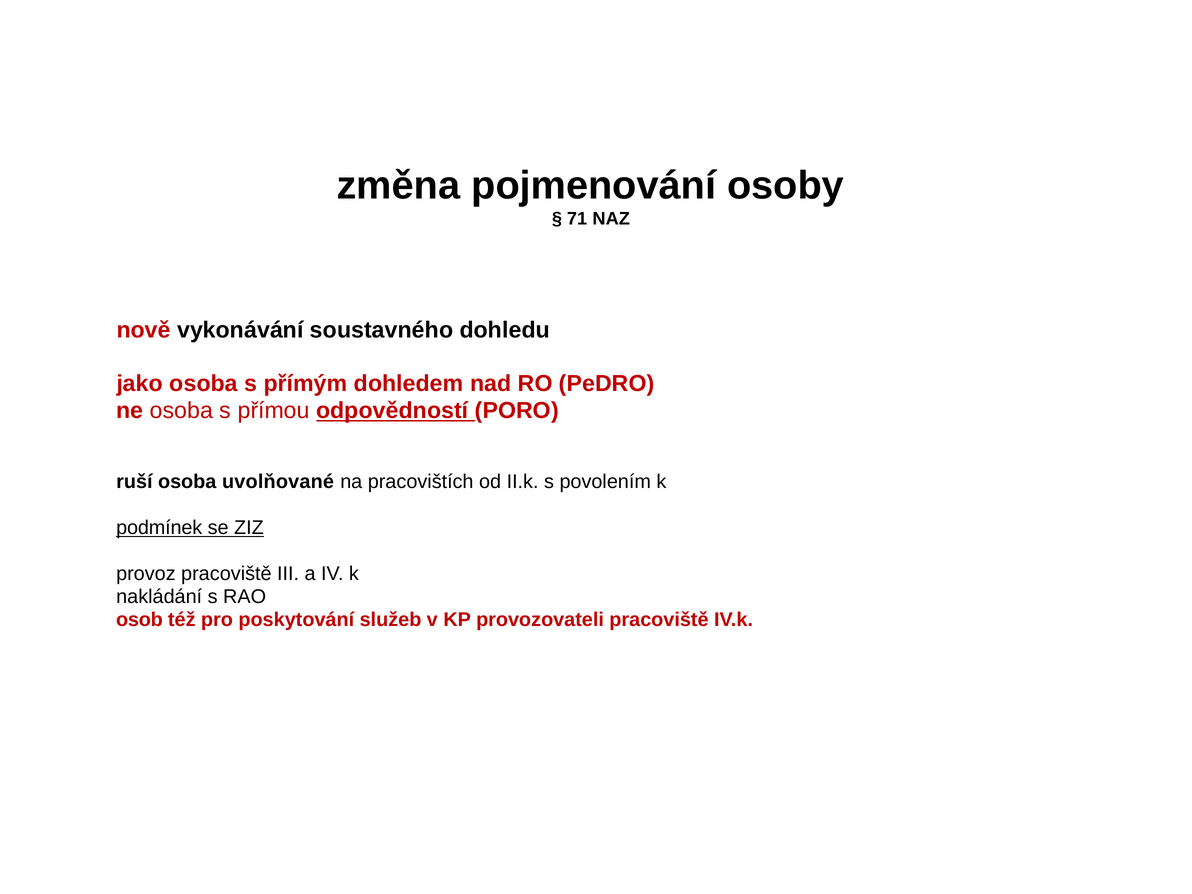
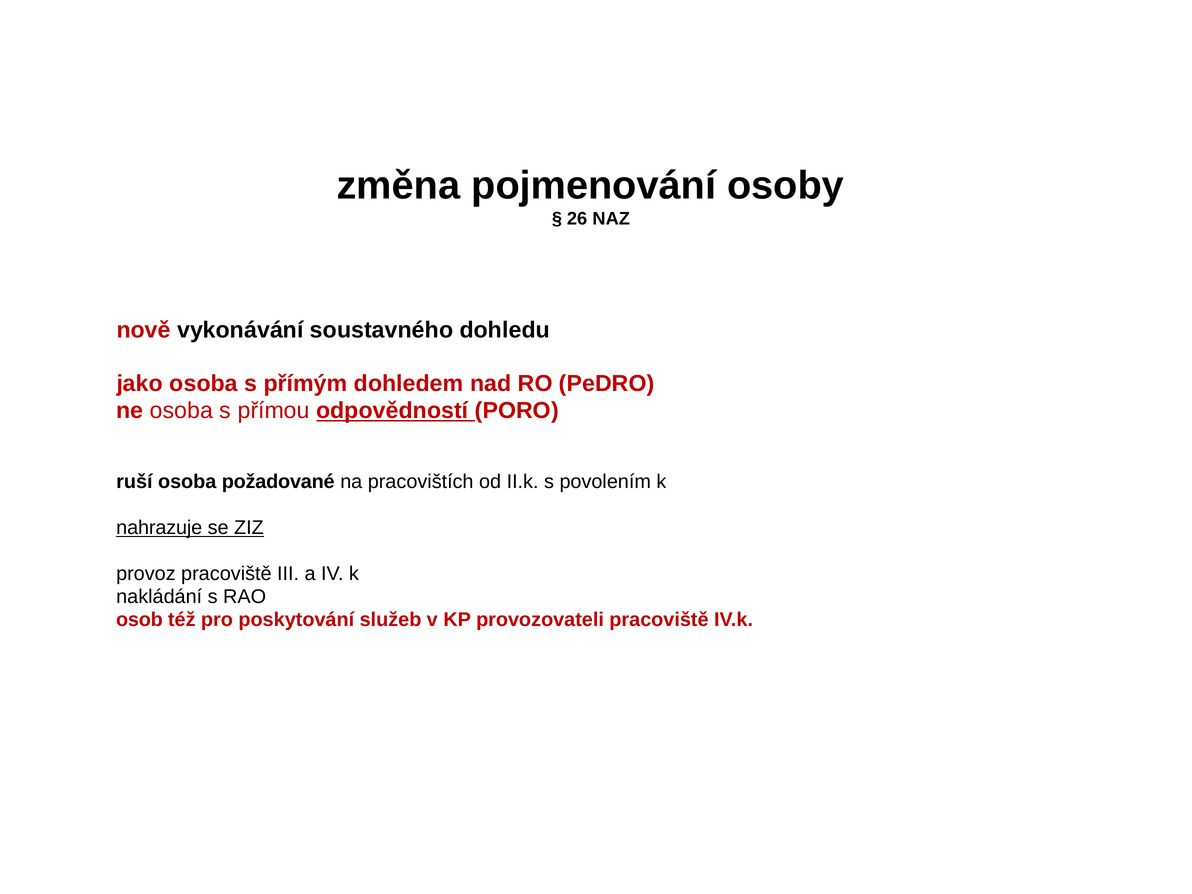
71: 71 -> 26 (577, 219)
uvolňované: uvolňované -> požadované (278, 481)
podmínek: podmínek -> nahrazuje (159, 528)
